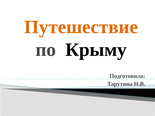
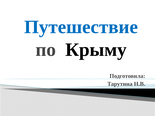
Путешествие colour: orange -> blue (81, 27)
